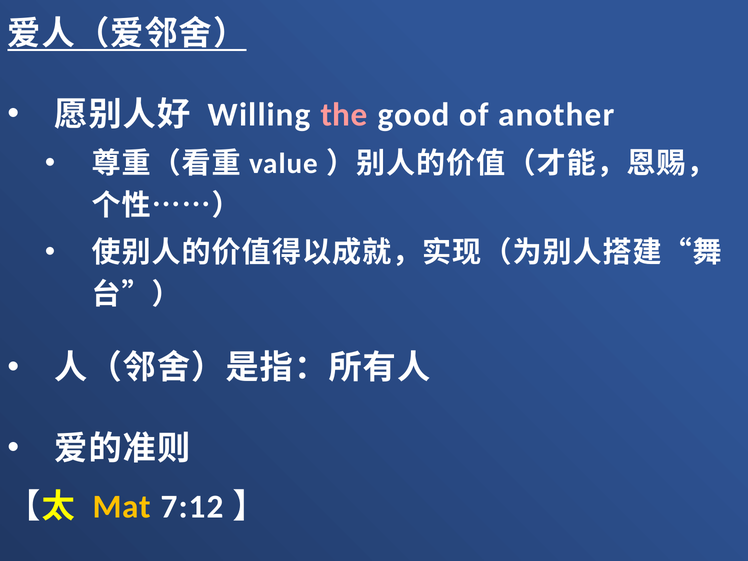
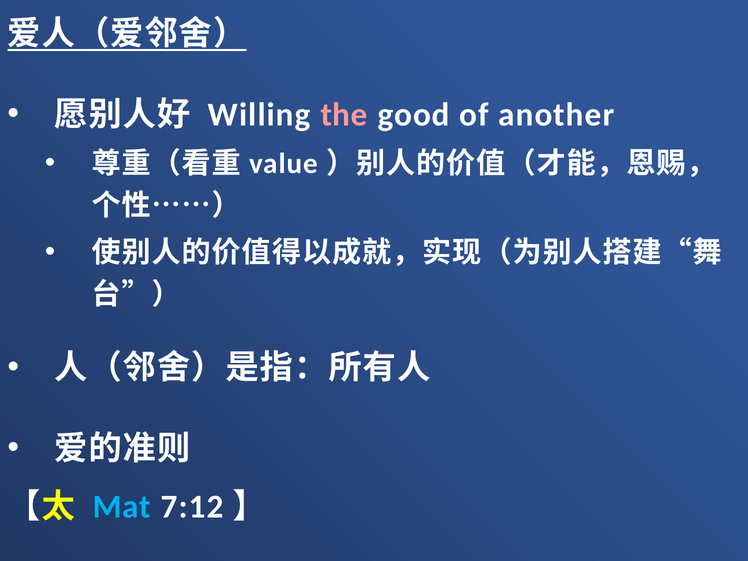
Mat colour: yellow -> light blue (122, 507)
